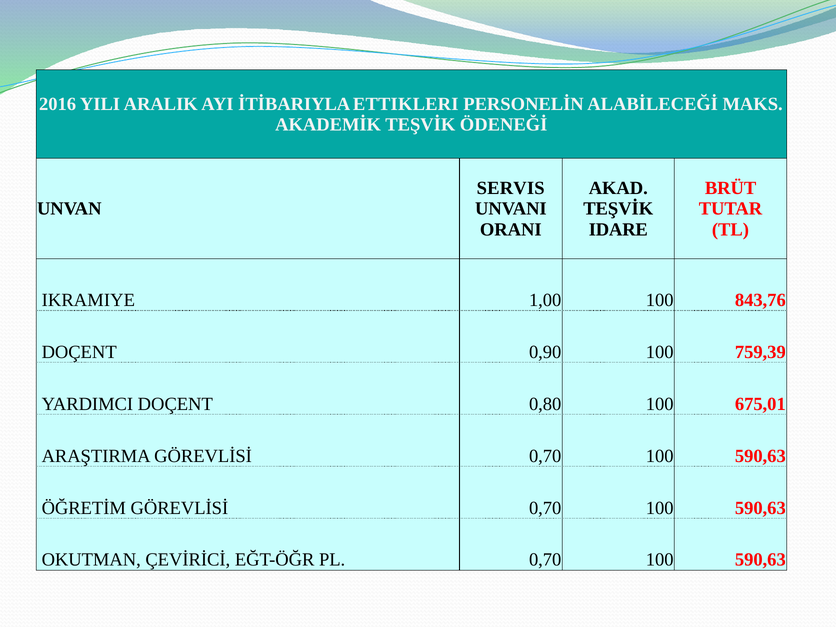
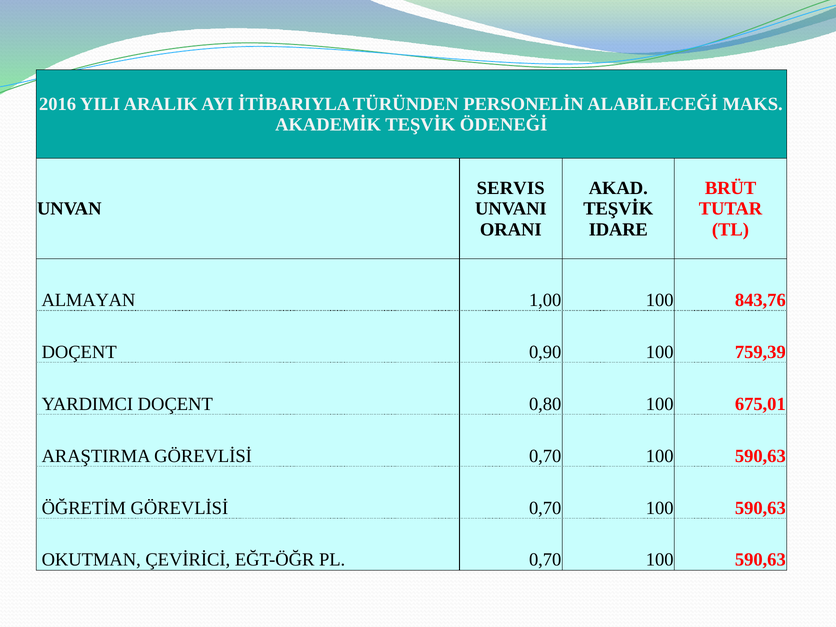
ETTIKLERI: ETTIKLERI -> TÜRÜNDEN (406, 104)
IKRAMIYE: IKRAMIYE -> ALMAYAN (88, 300)
